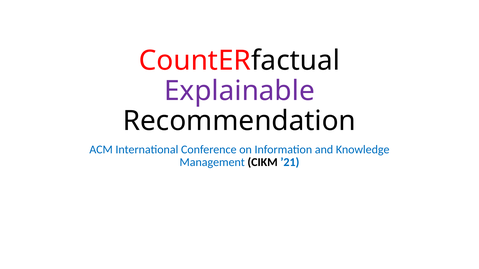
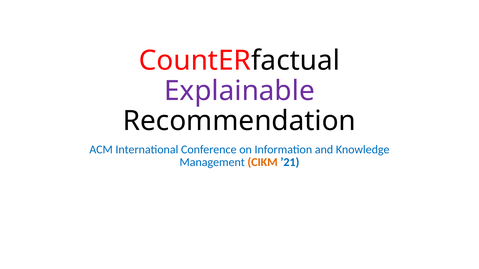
CIKM colour: black -> orange (263, 163)
